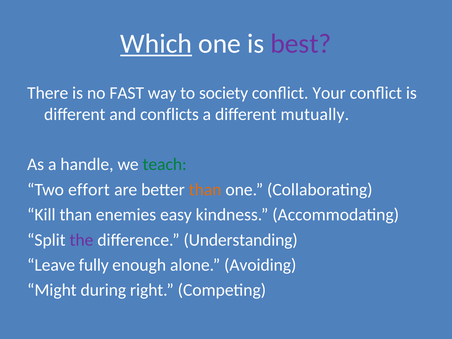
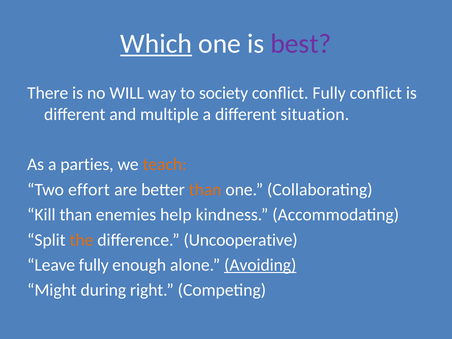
FAST: FAST -> WILL (127, 93)
conflict Your: Your -> Fully (329, 93)
conflicts: conflicts -> multiple (169, 114)
mutually: mutually -> situation (315, 114)
handle: handle -> parties (87, 164)
teach colour: green -> orange (165, 164)
easy: easy -> help (176, 215)
the colour: purple -> orange (81, 240)
Understanding: Understanding -> Uncooperative (241, 240)
Avoiding underline: none -> present (260, 265)
